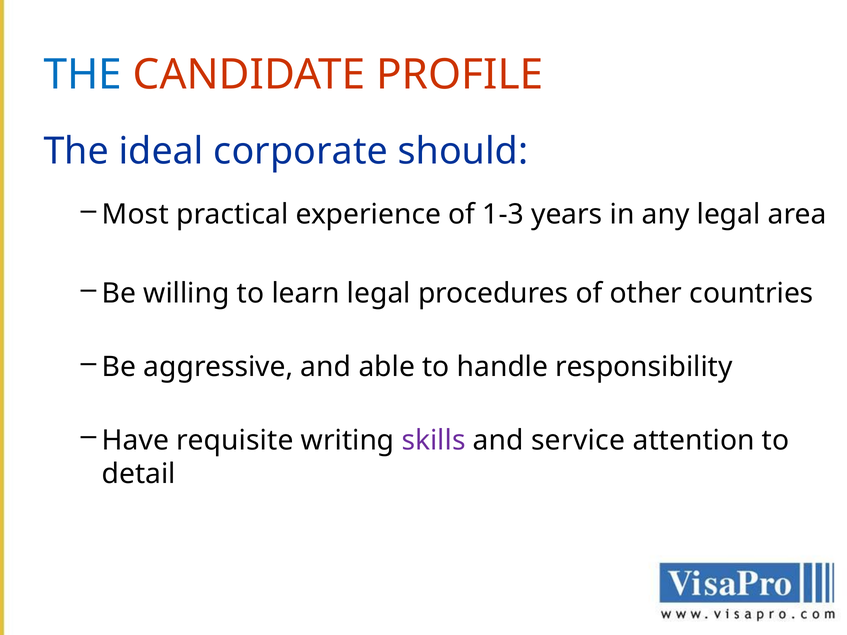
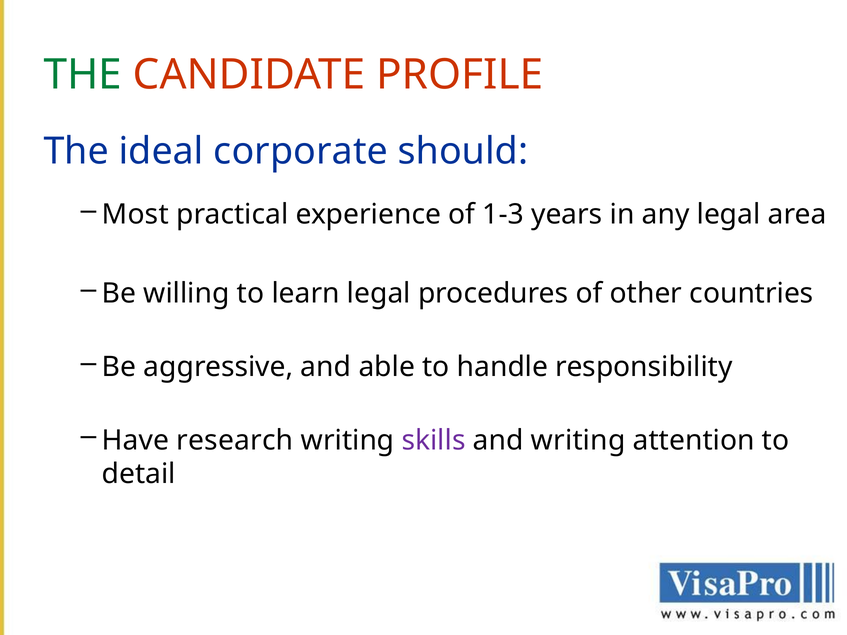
THE colour: blue -> green (83, 75)
requisite: requisite -> research (235, 440)
and service: service -> writing (578, 440)
